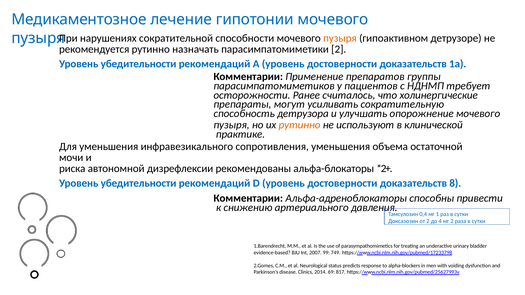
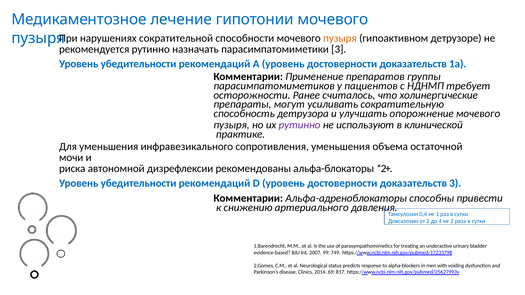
парасимпатомиметики 2: 2 -> 3 (339, 49)
рутинно colour: orange -> purple (300, 125)
доказательств 8: 8 -> 3 (455, 183)
